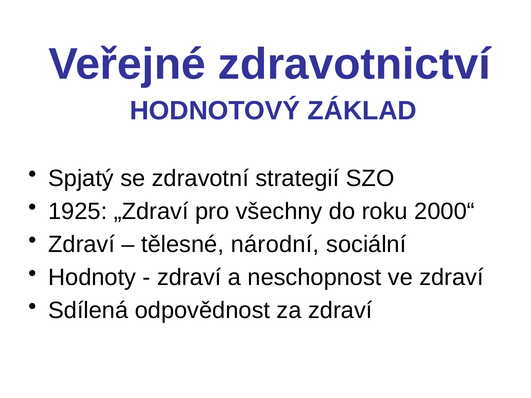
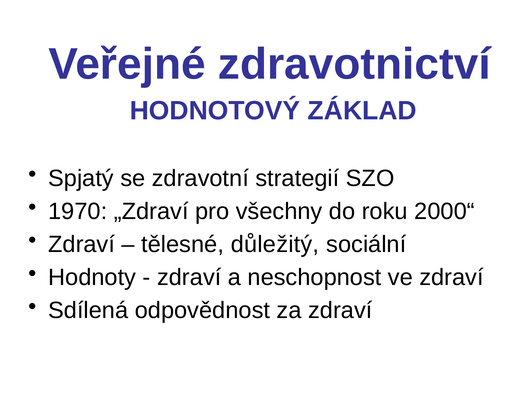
1925: 1925 -> 1970 (78, 211)
národní: národní -> důležitý (275, 244)
